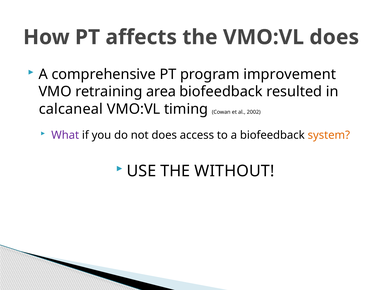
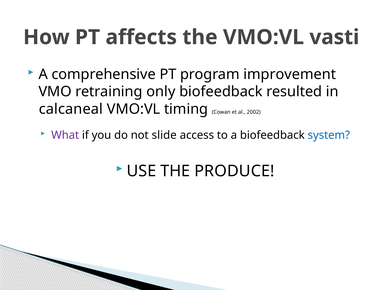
VMO:VL does: does -> vasti (334, 37)
area: area -> only (161, 92)
not does: does -> slide (164, 135)
system colour: orange -> blue (329, 135)
WITHOUT: WITHOUT -> PRODUCE (234, 171)
